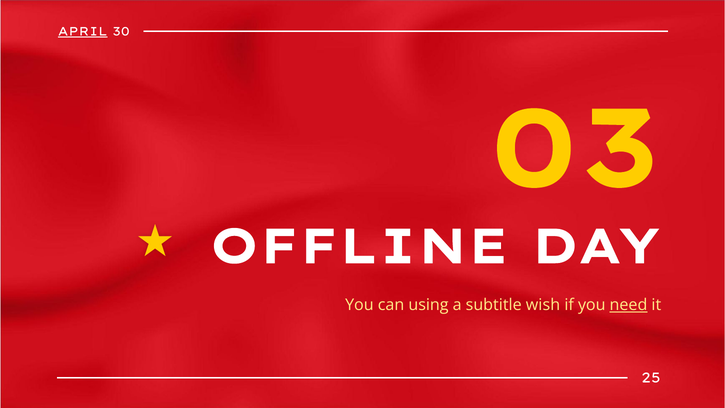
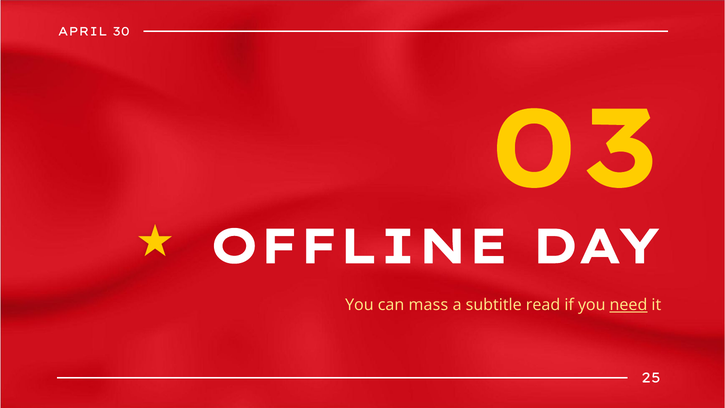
APRIL underline: present -> none (83, 32)
using: using -> mass (428, 305)
wish: wish -> read (543, 305)
